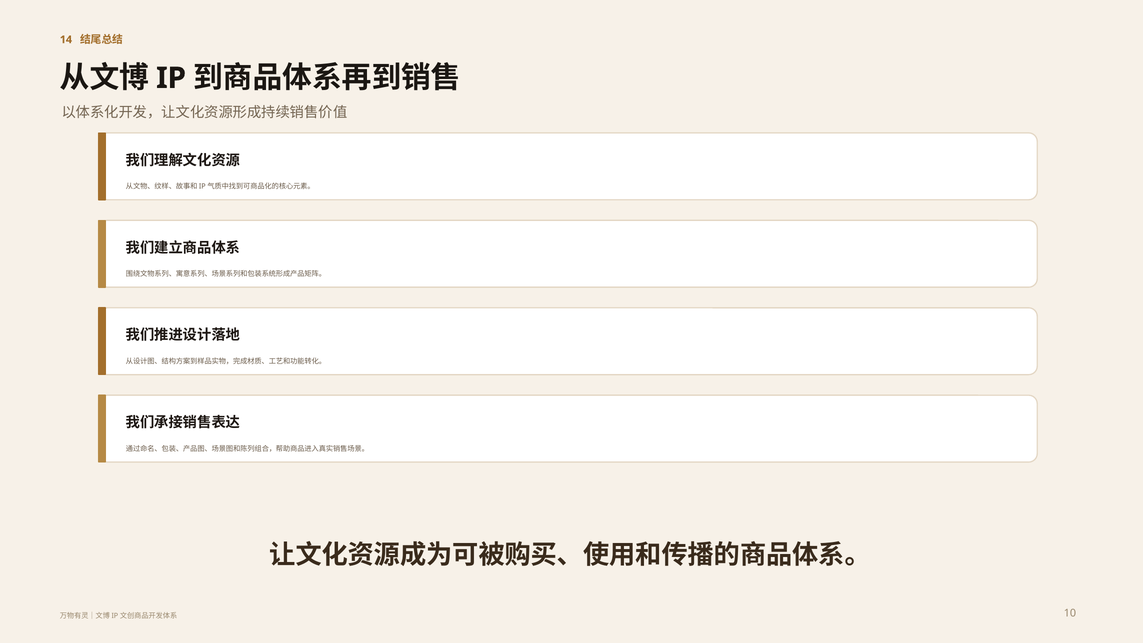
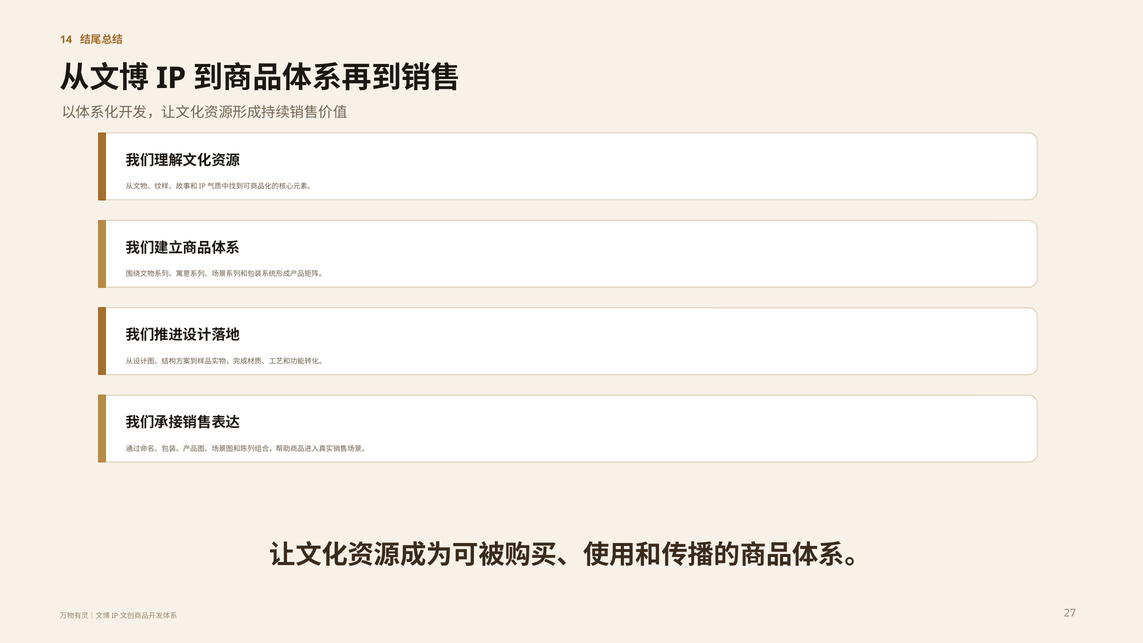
10: 10 -> 27 (1070, 613)
